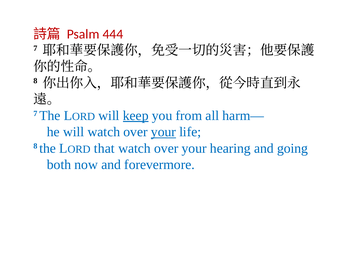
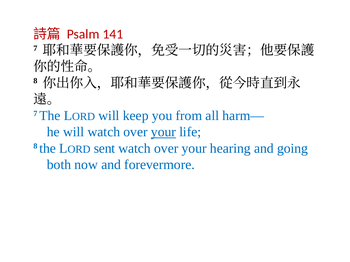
444: 444 -> 141 (113, 34)
keep underline: present -> none (136, 116)
that: that -> sent (104, 149)
